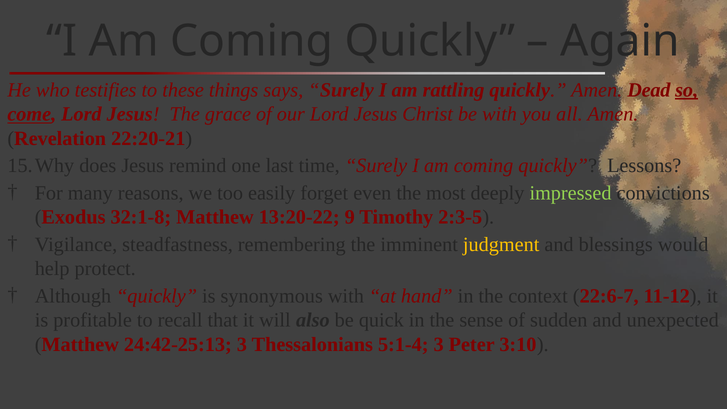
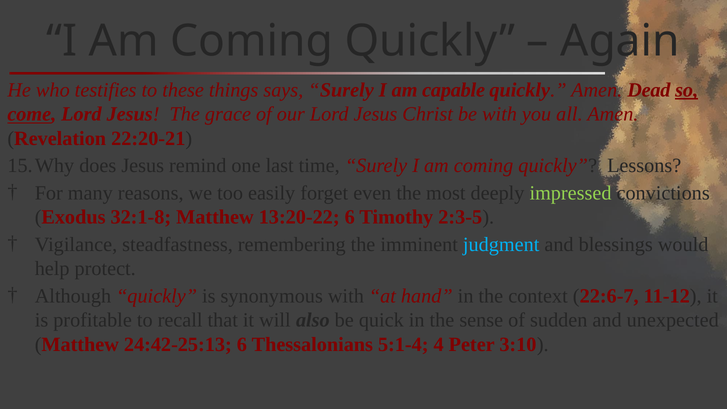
rattling: rattling -> capable (454, 90)
13:20-22 9: 9 -> 6 (350, 217)
judgment colour: yellow -> light blue (501, 244)
24:42-25:13 3: 3 -> 6 (242, 344)
5:1-4 3: 3 -> 4 (439, 344)
